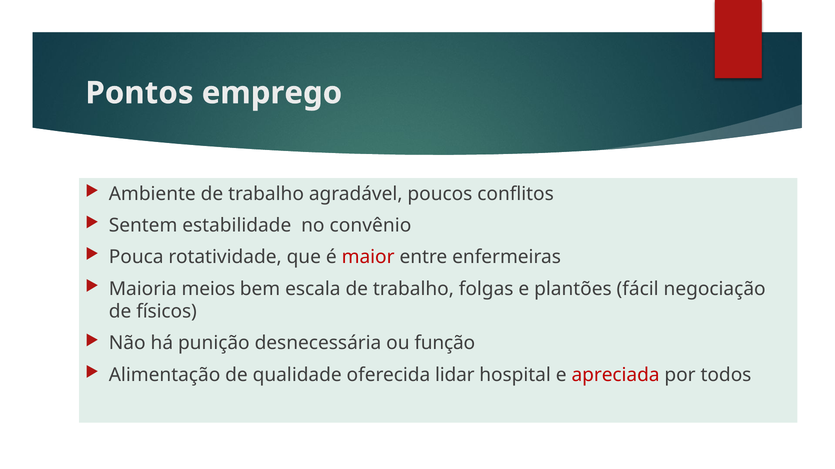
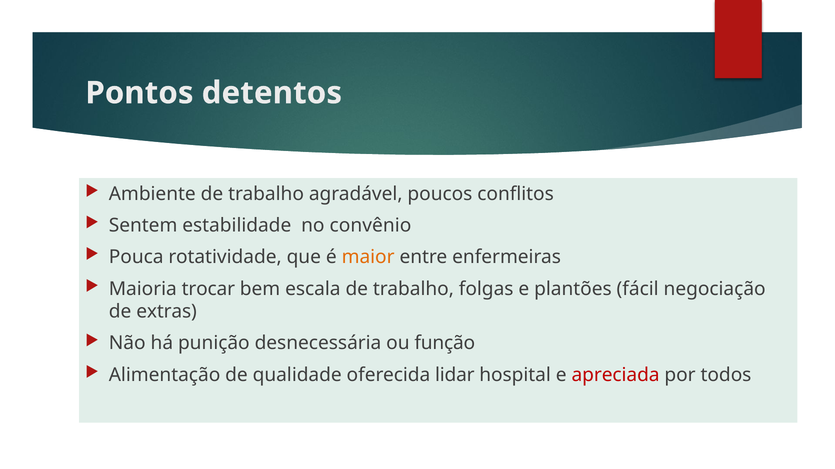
emprego: emprego -> detentos (272, 93)
maior colour: red -> orange (368, 257)
meios: meios -> trocar (208, 289)
físicos: físicos -> extras (167, 312)
